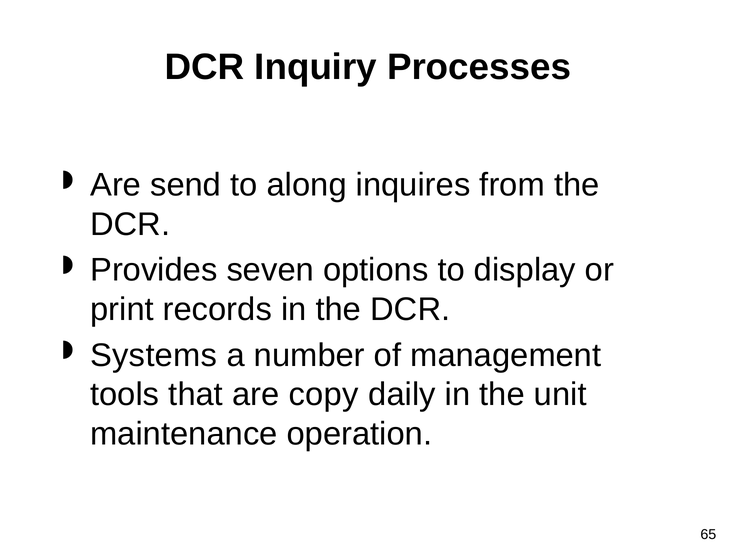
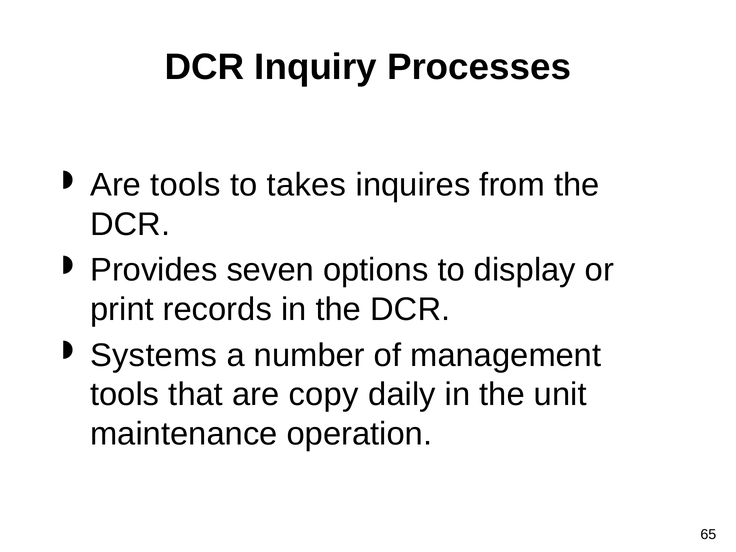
Are send: send -> tools (186, 185)
along: along -> takes (307, 185)
